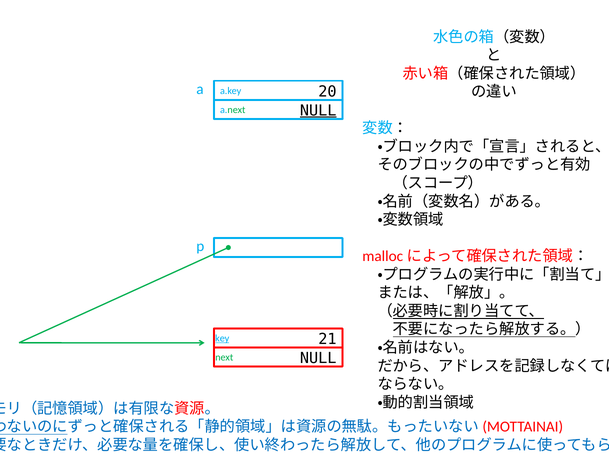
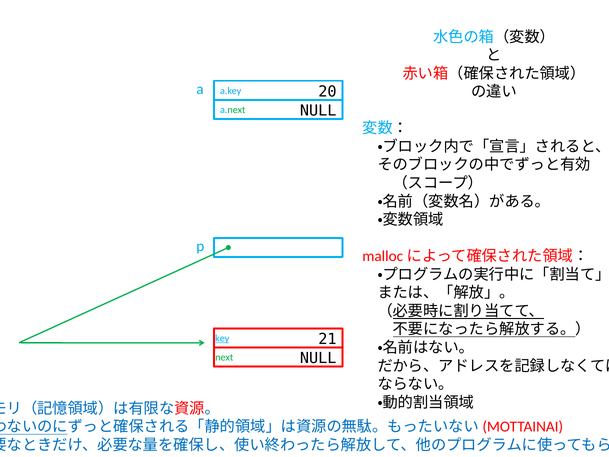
NULL underline: present -> none (318, 110)
